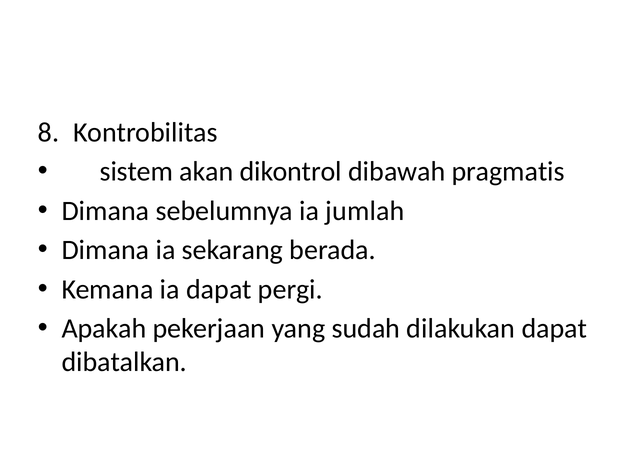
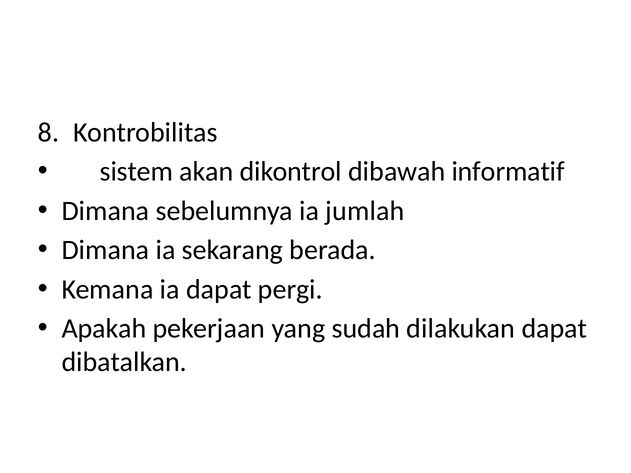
pragmatis: pragmatis -> informatif (508, 172)
